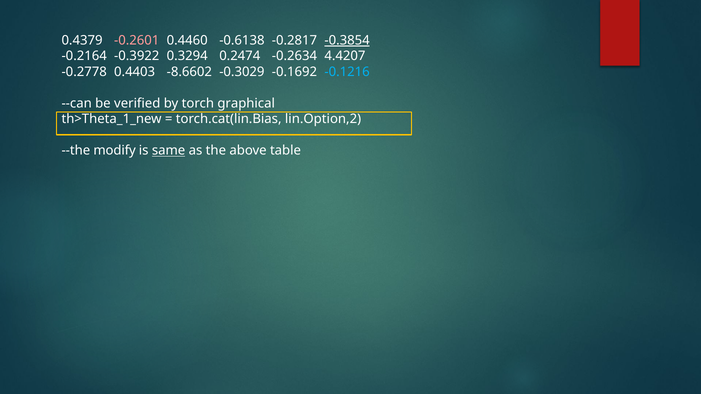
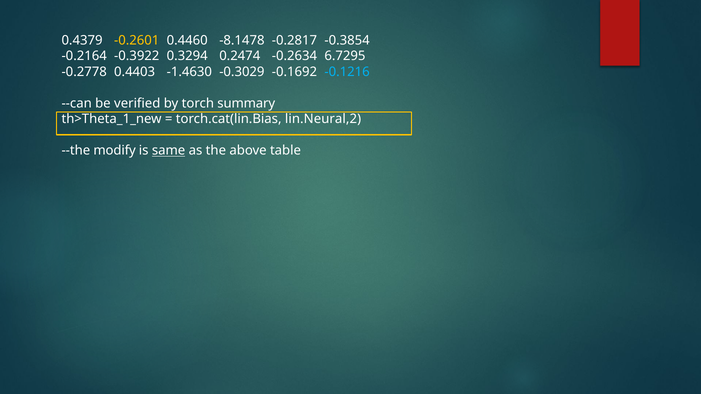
-0.2601 colour: pink -> yellow (137, 40)
-0.6138: -0.6138 -> -8.1478 (242, 40)
-0.3854 underline: present -> none (347, 40)
4.4207: 4.4207 -> 6.7295 (345, 56)
-8.6602: -8.6602 -> -1.4630 (189, 72)
graphical: graphical -> summary (246, 103)
lin.Option,2: lin.Option,2 -> lin.Neural,2 (323, 119)
